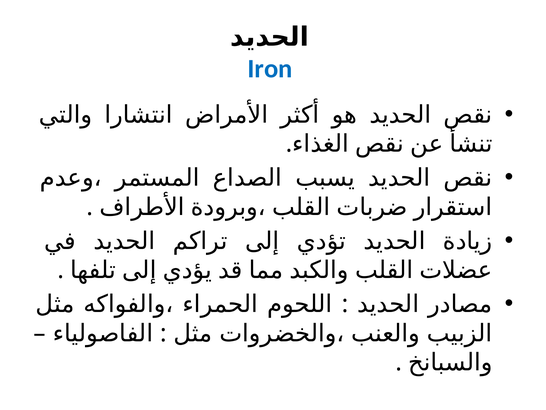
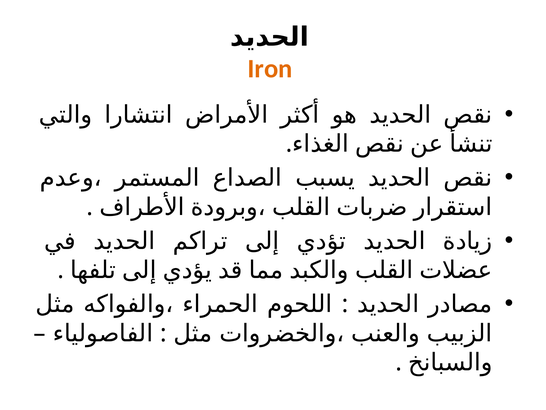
Iron colour: blue -> orange (270, 69)
